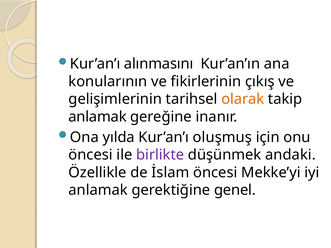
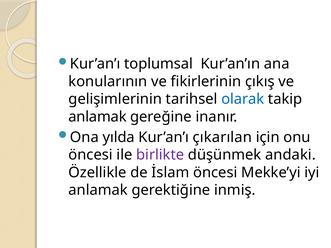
alınmasını: alınmasını -> toplumsal (159, 64)
olarak colour: orange -> blue (243, 99)
oluşmuş: oluşmuş -> çıkarılan (222, 137)
genel: genel -> inmiş (235, 190)
